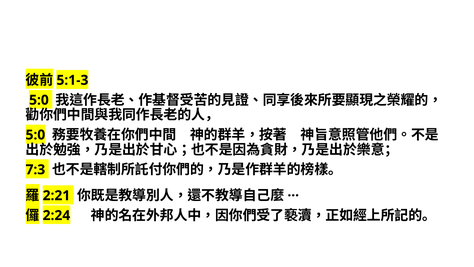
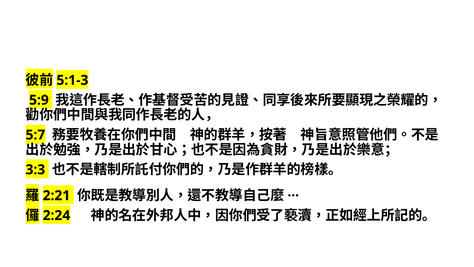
5:0: 5:0 -> 5:9 (39, 100)
5:0: 5:0 -> 5:7 (35, 135)
7:3: 7:3 -> 3:3 (35, 169)
